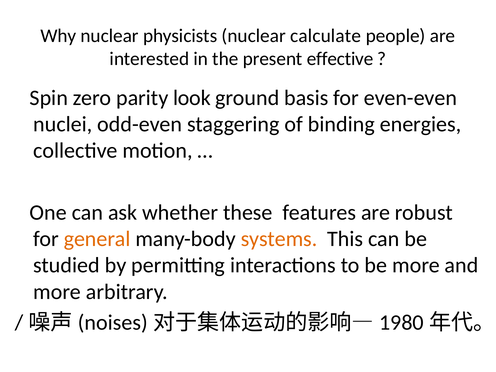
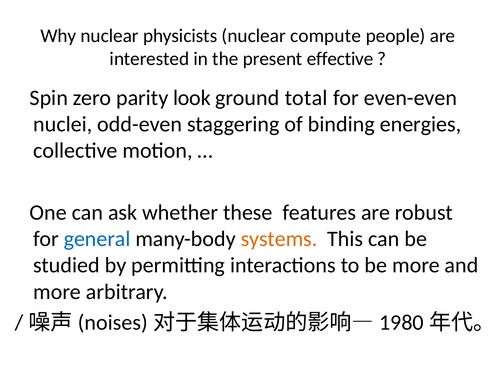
calculate: calculate -> compute (326, 36)
basis: basis -> total (306, 98)
general colour: orange -> blue (97, 239)
